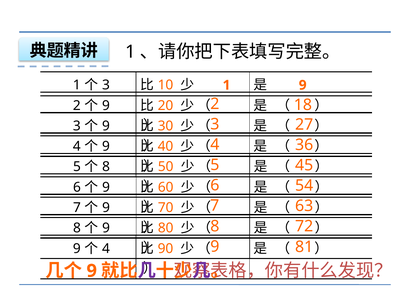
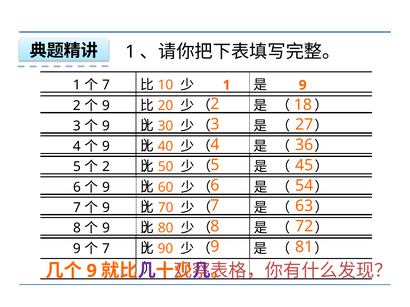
3: 3 -> 7 (106, 85)
8: 8 -> 2 (106, 167)
4: 4 -> 7 (106, 249)
